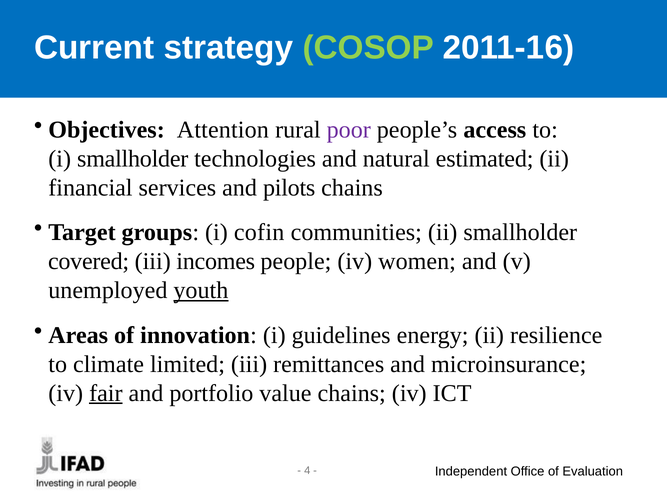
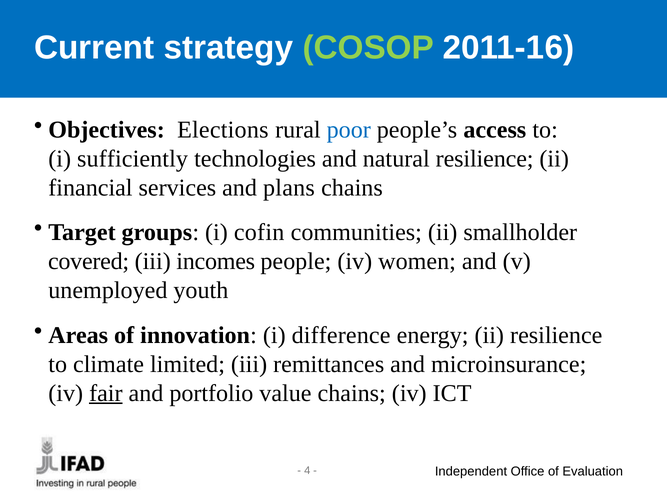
Attention: Attention -> Elections (223, 130)
poor colour: purple -> blue (349, 130)
i smallholder: smallholder -> sufficiently (133, 159)
natural estimated: estimated -> resilience (485, 159)
pilots: pilots -> plans (289, 188)
youth underline: present -> none (201, 290)
guidelines: guidelines -> difference (341, 335)
